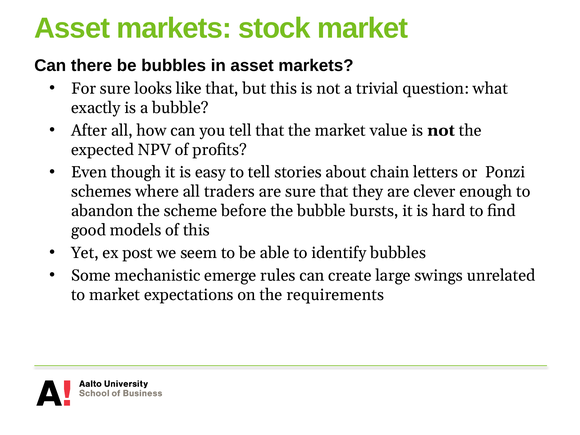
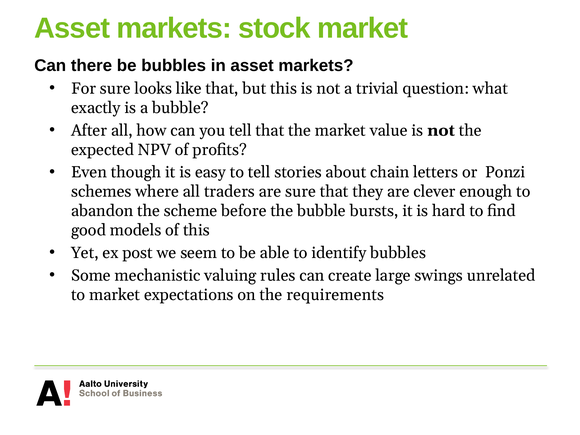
emerge: emerge -> valuing (230, 275)
